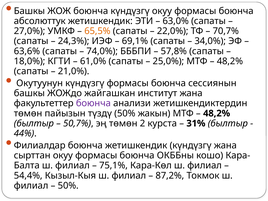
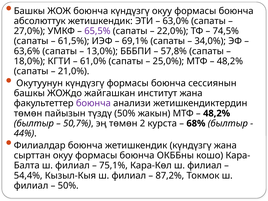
65,5% colour: orange -> purple (97, 31)
70,7%: 70,7% -> 74,5% (226, 31)
24,3%: 24,3% -> 61,5% (74, 41)
74,0%: 74,0% -> 13,0% (102, 51)
31%: 31% -> 68% (196, 123)
